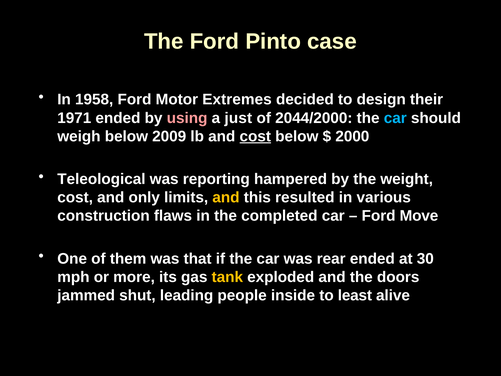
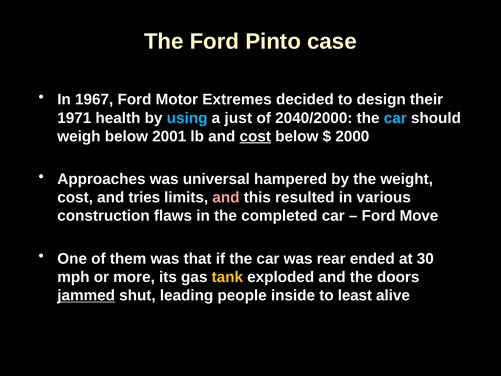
1958: 1958 -> 1967 (94, 100)
1971 ended: ended -> health (118, 118)
using colour: pink -> light blue (187, 118)
2044/2000: 2044/2000 -> 2040/2000 (314, 118)
2009: 2009 -> 2001 (169, 136)
Teleological: Teleological -> Approaches (101, 179)
reporting: reporting -> universal (216, 179)
only: only -> tries (144, 197)
and colour: yellow -> pink (226, 197)
jammed underline: none -> present (86, 295)
